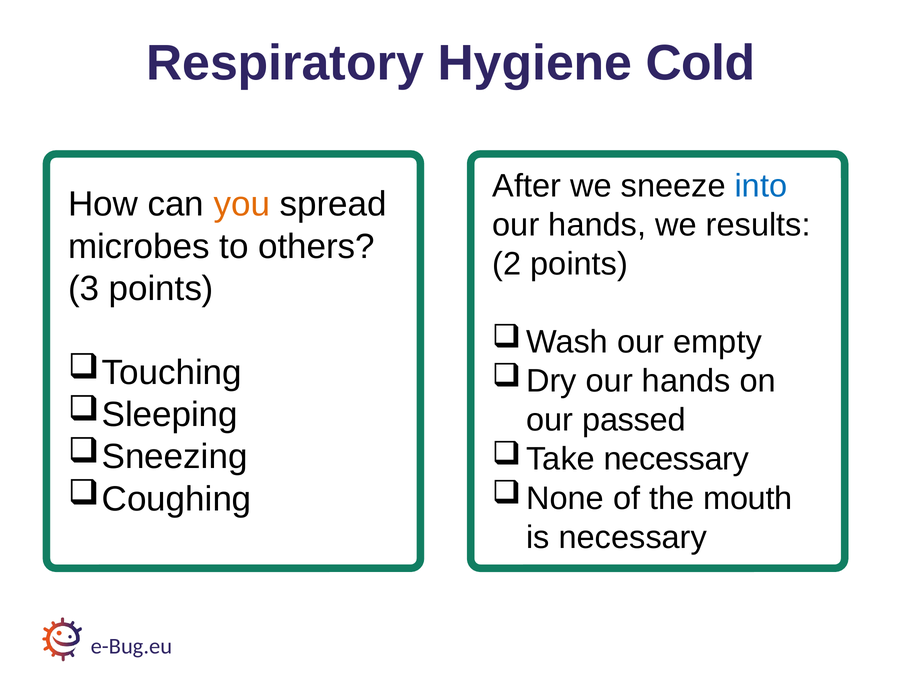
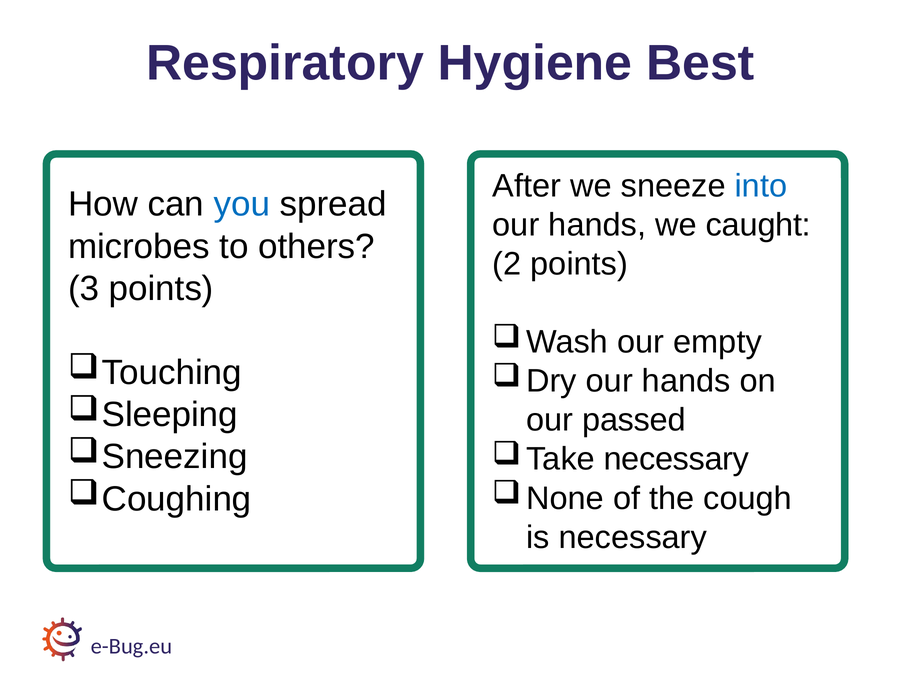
Cold: Cold -> Best (700, 63)
you colour: orange -> blue (242, 204)
results: results -> caught (758, 225)
mouth: mouth -> cough (748, 498)
